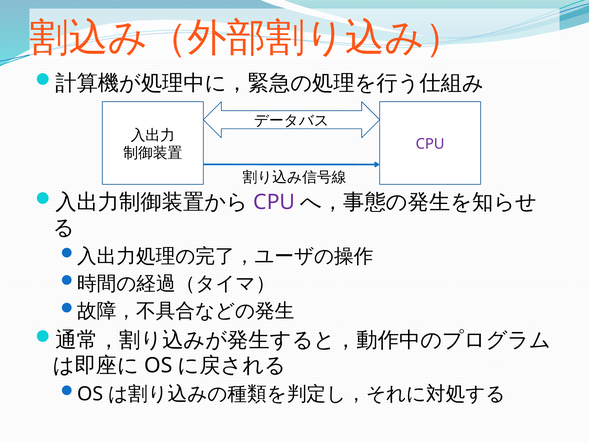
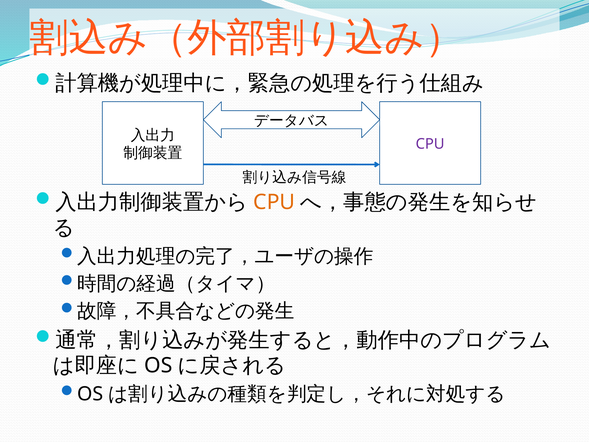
CPU colour: purple -> orange (274, 202)
